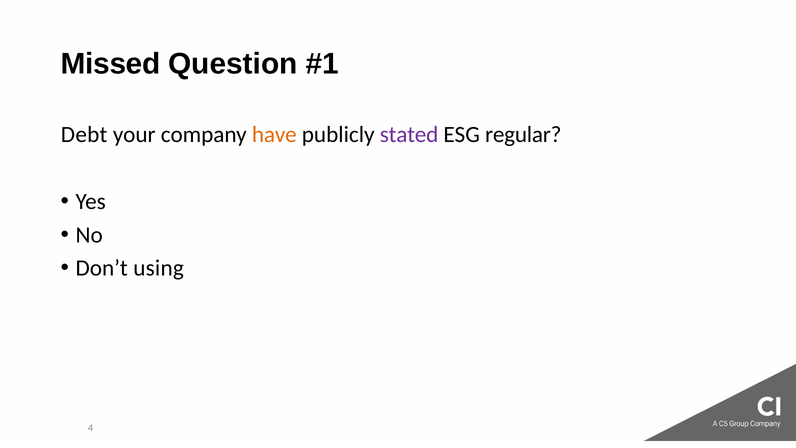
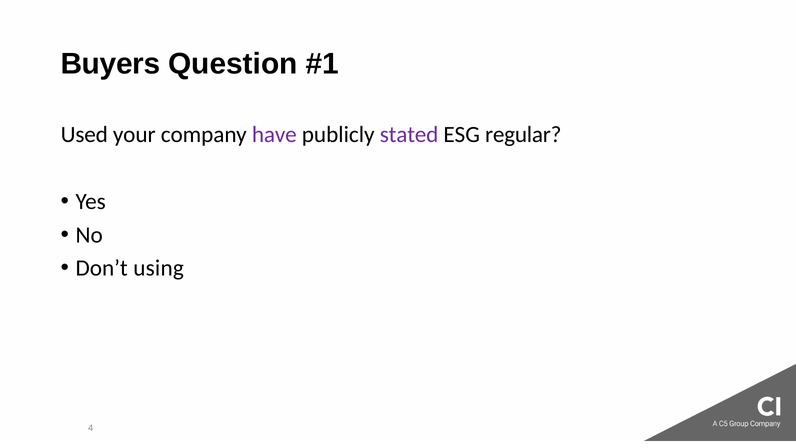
Missed: Missed -> Buyers (110, 64)
Debt: Debt -> Used (84, 135)
have colour: orange -> purple (274, 135)
